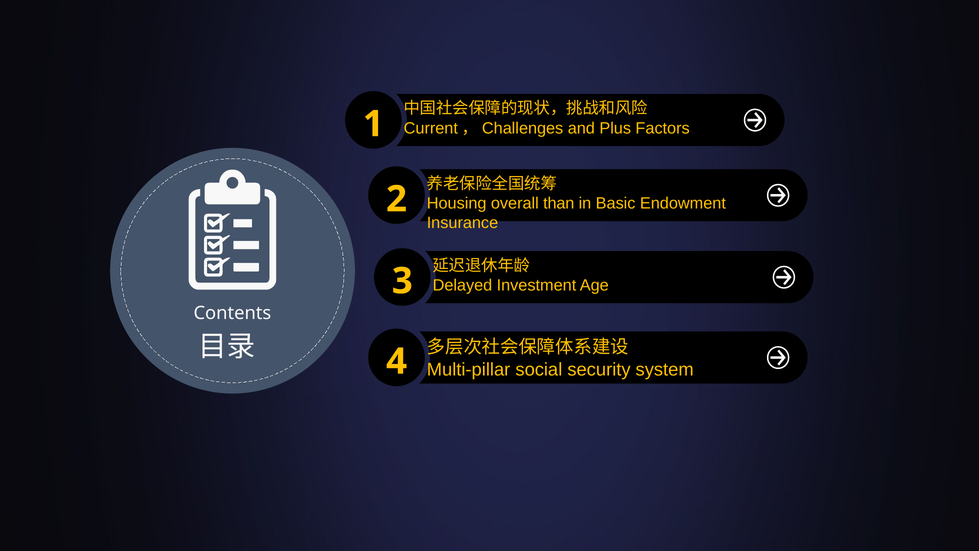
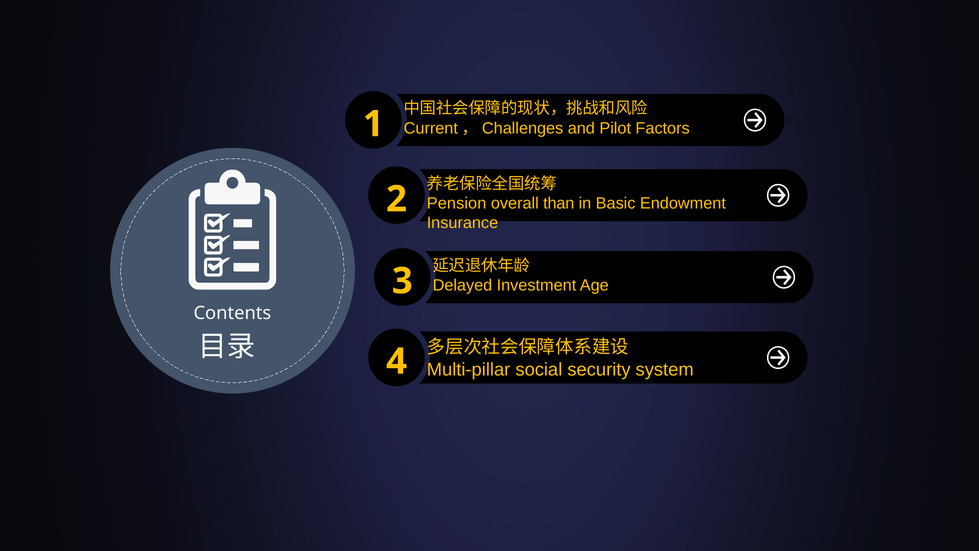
Plus: Plus -> Pilot (615, 128)
Housing: Housing -> Pension (457, 203)
